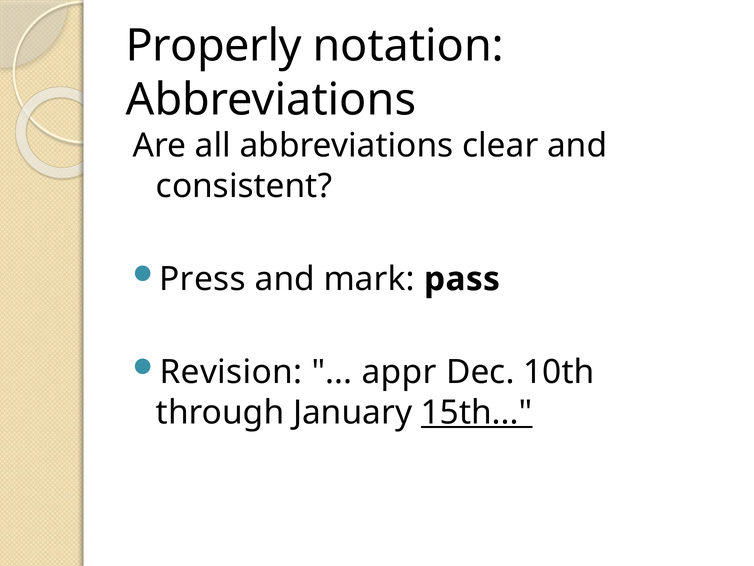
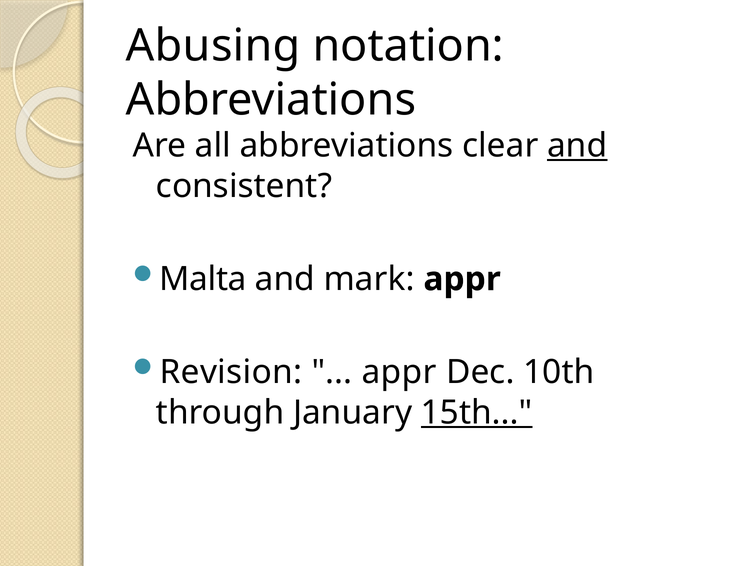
Properly: Properly -> Abusing (213, 46)
and underline: none -> present (577, 146)
Press: Press -> Malta (203, 279)
mark pass: pass -> appr (462, 279)
